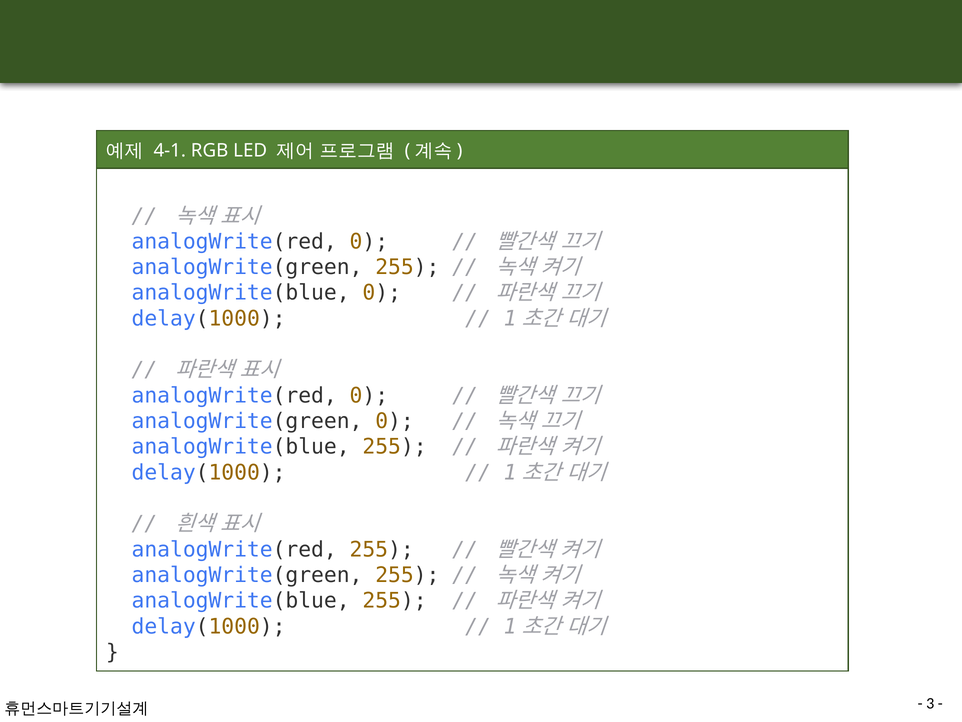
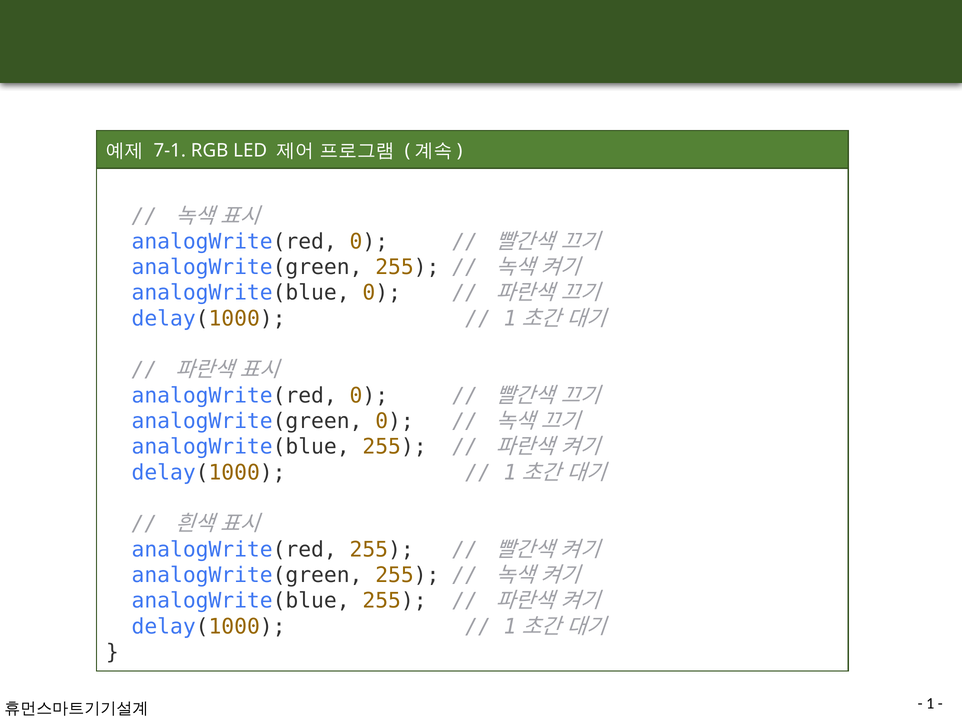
4-1: 4-1 -> 7-1 (170, 151)
3: 3 -> 1 (930, 703)
